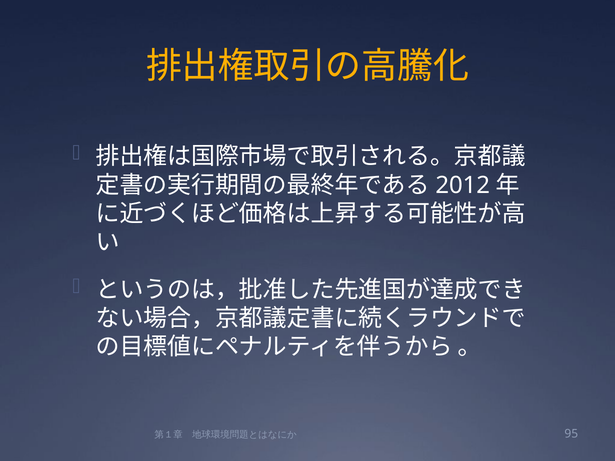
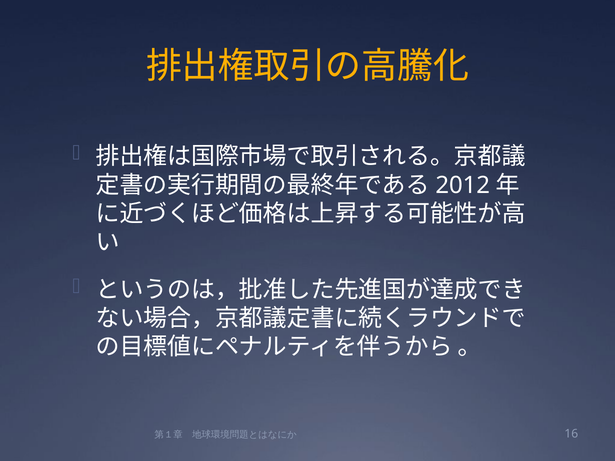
95: 95 -> 16 (571, 434)
